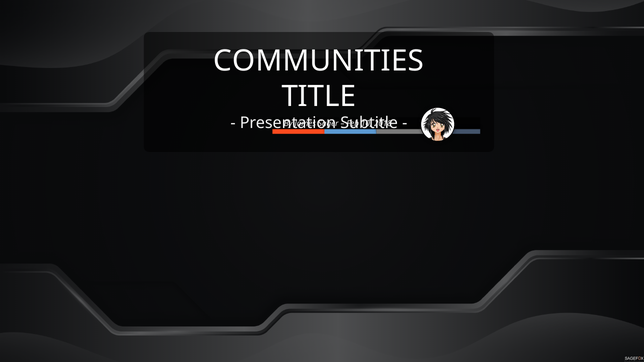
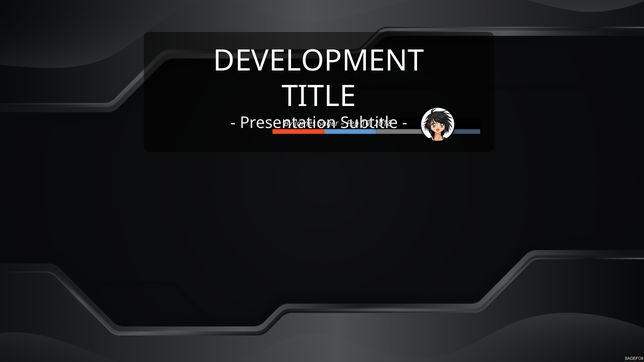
COMMUNITIES: COMMUNITIES -> DEVELOPMENT (319, 61)
